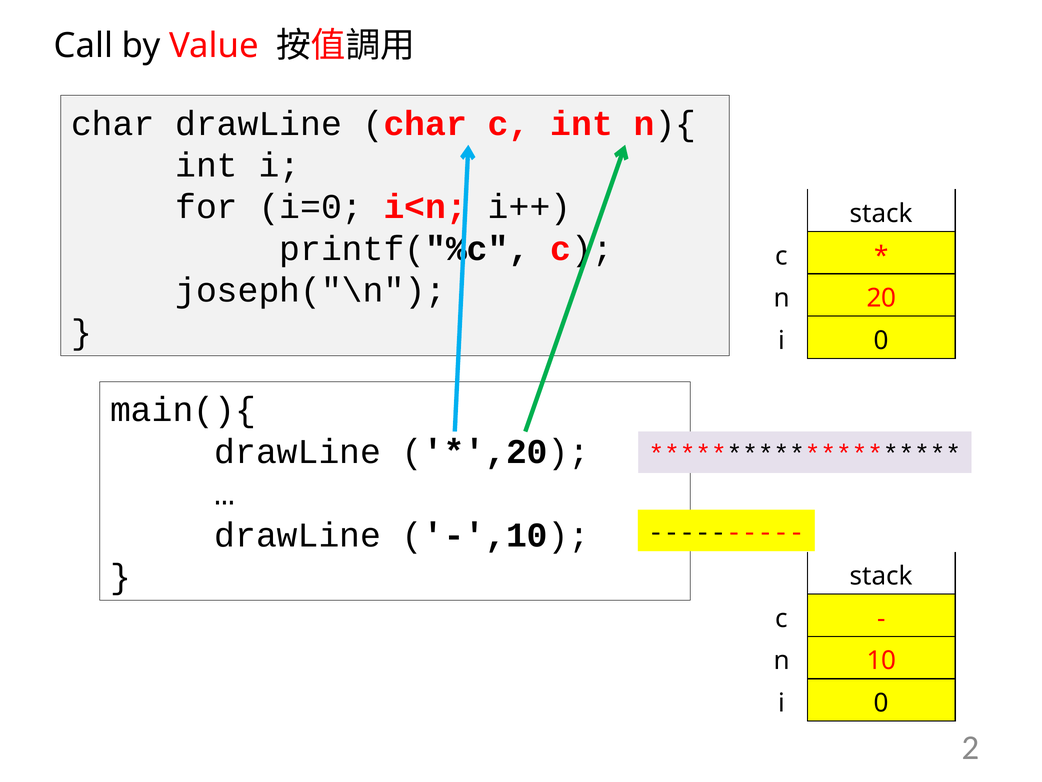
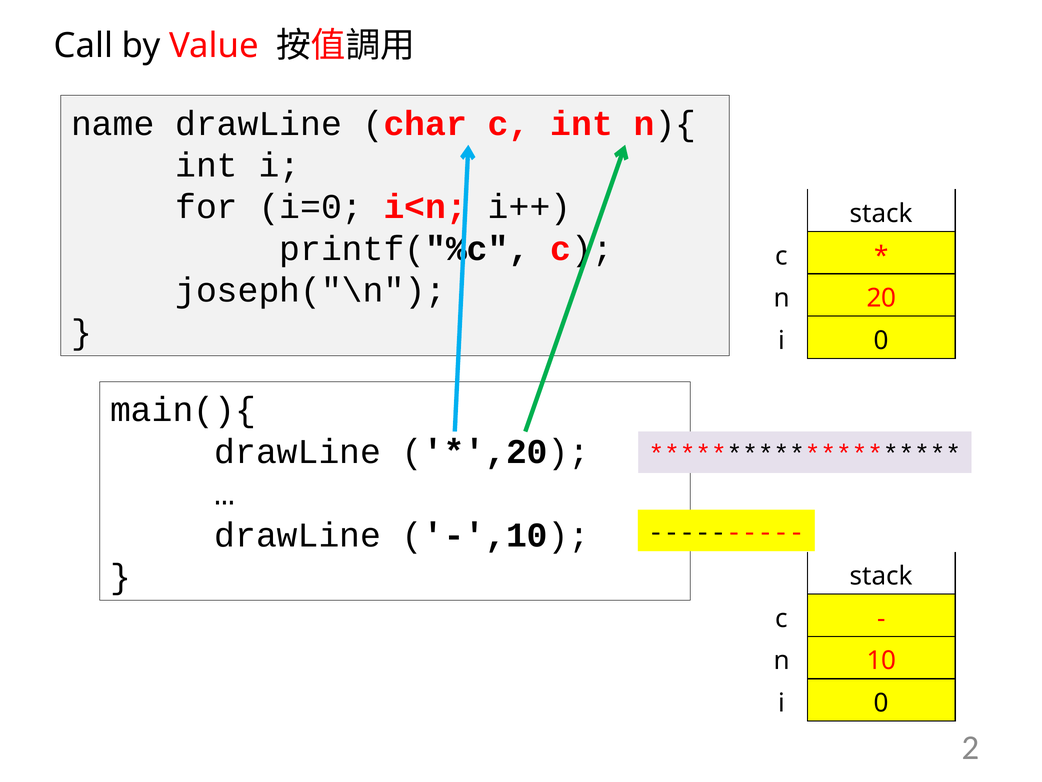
char: char -> name (113, 124)
